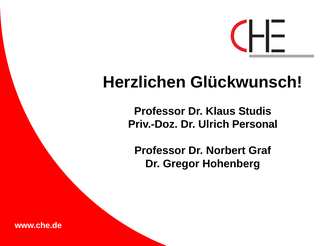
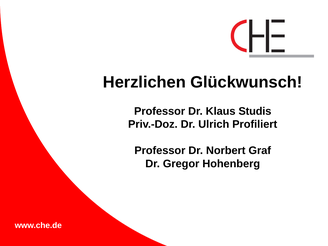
Personal: Personal -> Profiliert (255, 124)
